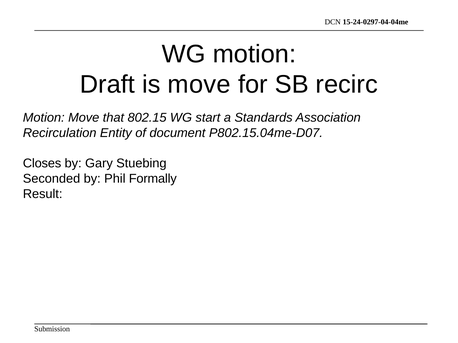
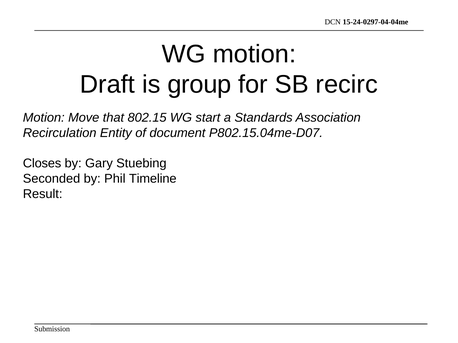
is move: move -> group (199, 85)
Formally: Formally -> Timeline (153, 179)
